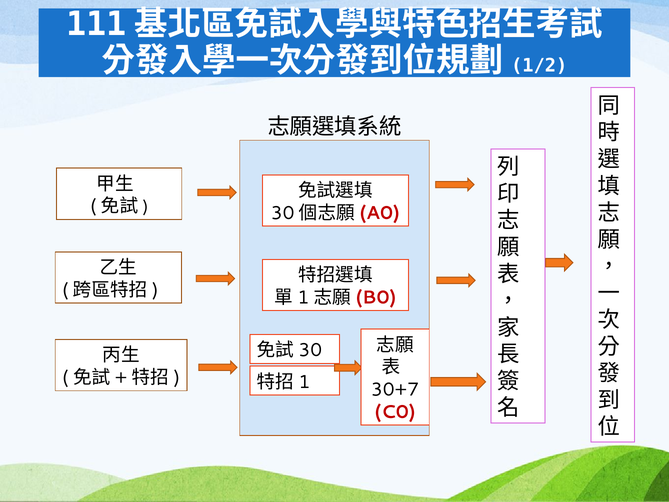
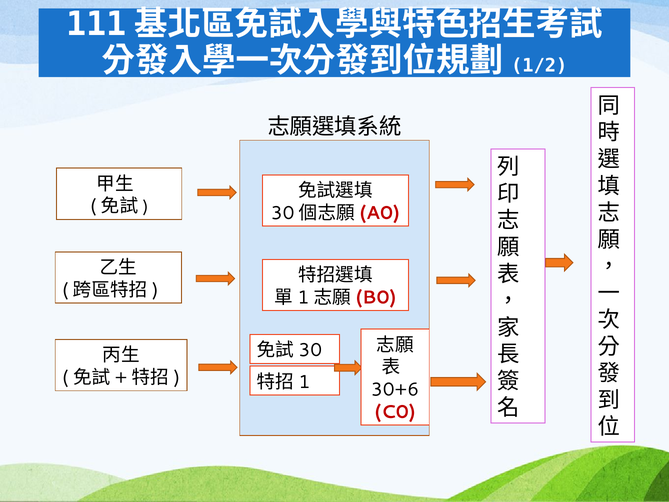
30+7: 30+7 -> 30+6 (395, 389)
